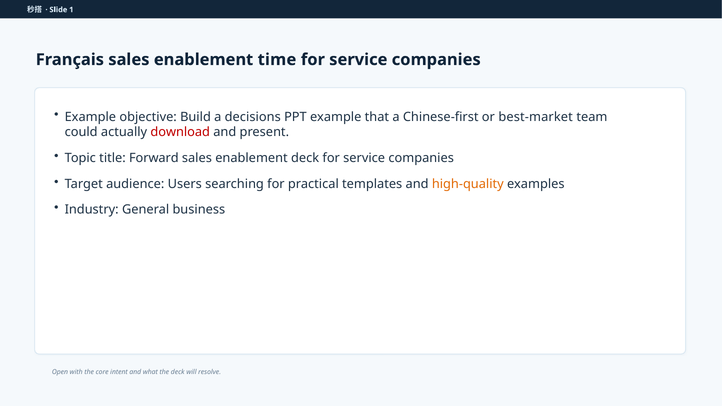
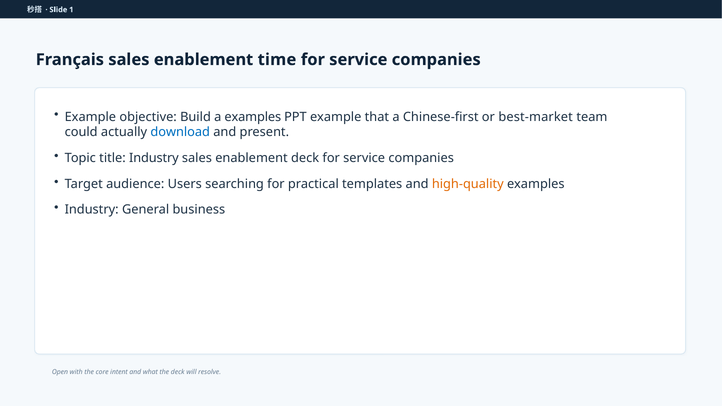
a decisions: decisions -> examples (253, 117)
download colour: red -> blue (180, 132)
title Forward: Forward -> Industry (154, 158)
